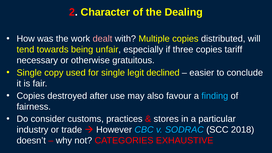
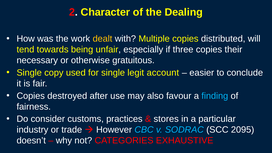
dealt colour: pink -> yellow (102, 39)
tariff: tariff -> their (233, 50)
declined: declined -> account (163, 73)
2018: 2018 -> 2095 (243, 130)
